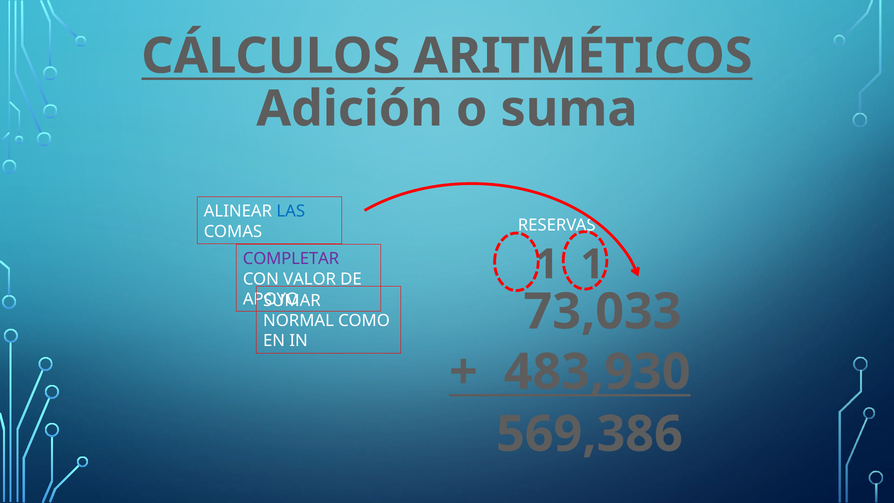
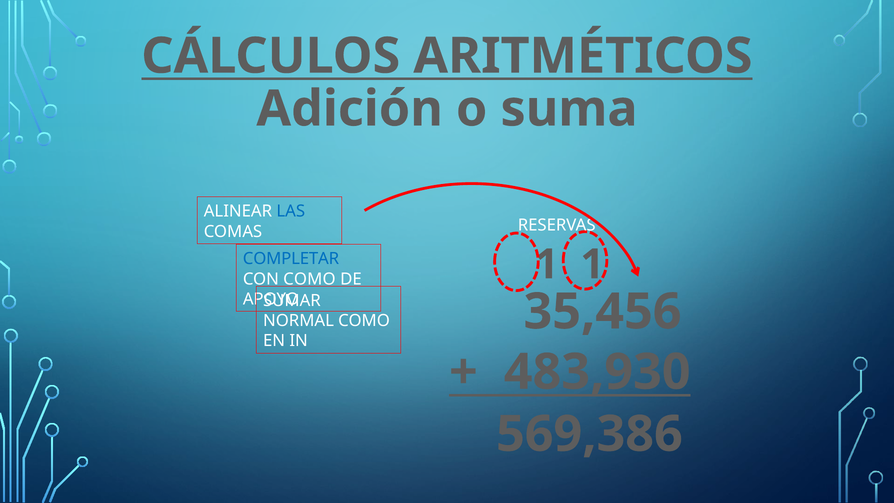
COMPLETAR colour: purple -> blue (291, 259)
CON VALOR: VALOR -> COMO (309, 279)
73,033: 73,033 -> 35,456 (603, 312)
